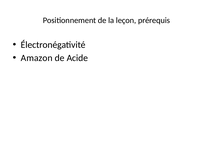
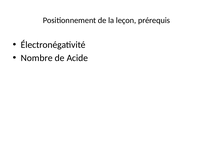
Amazon: Amazon -> Nombre (37, 58)
